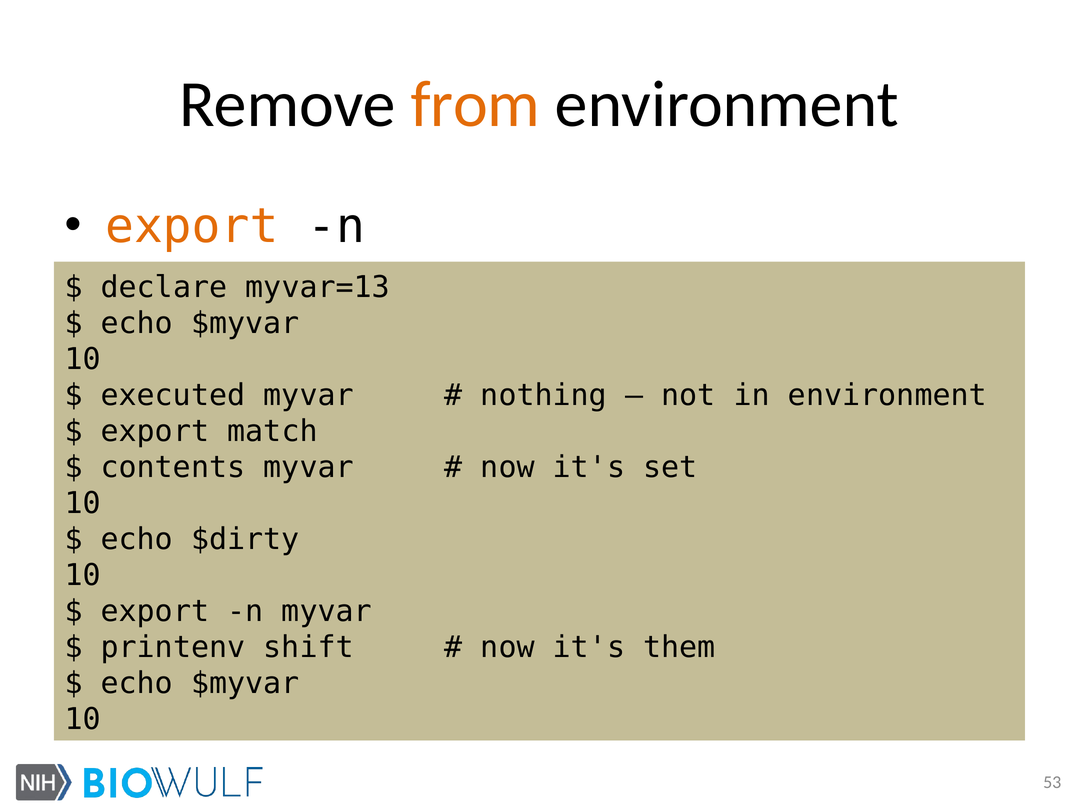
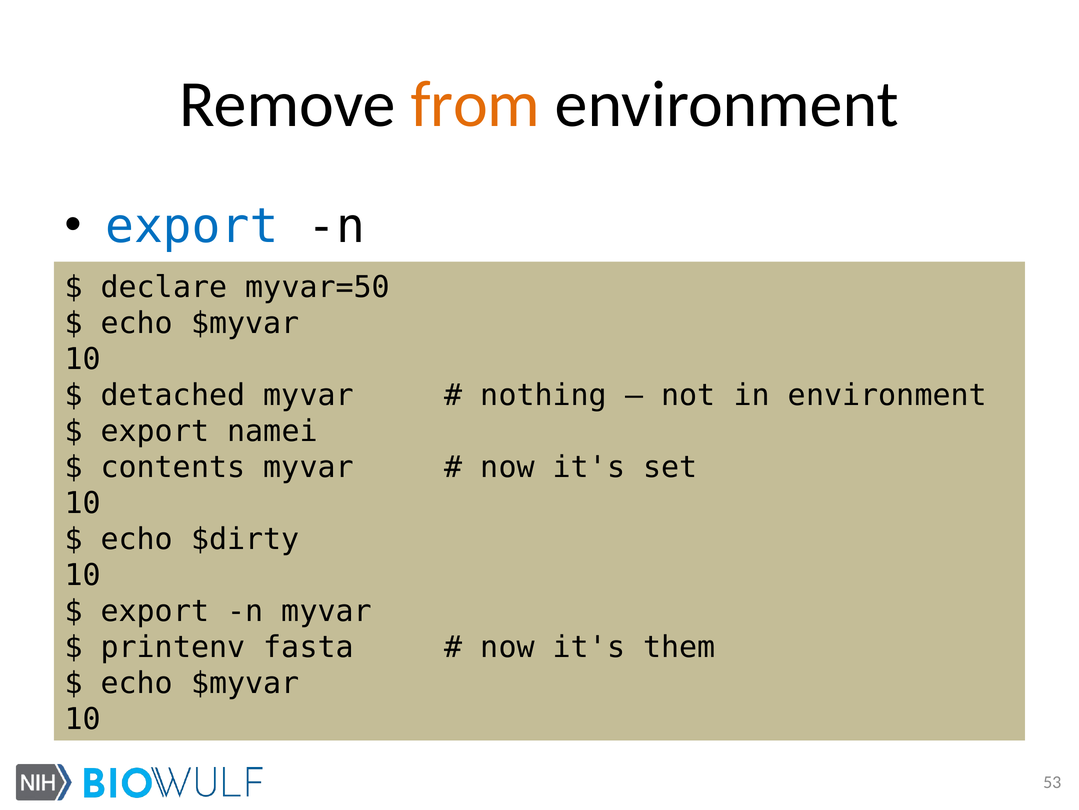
export colour: orange -> blue (192, 226)
myvar=13: myvar=13 -> myvar=50 (318, 287)
executed: executed -> detached (173, 395)
match: match -> namei (272, 431)
shift: shift -> fasta (309, 647)
